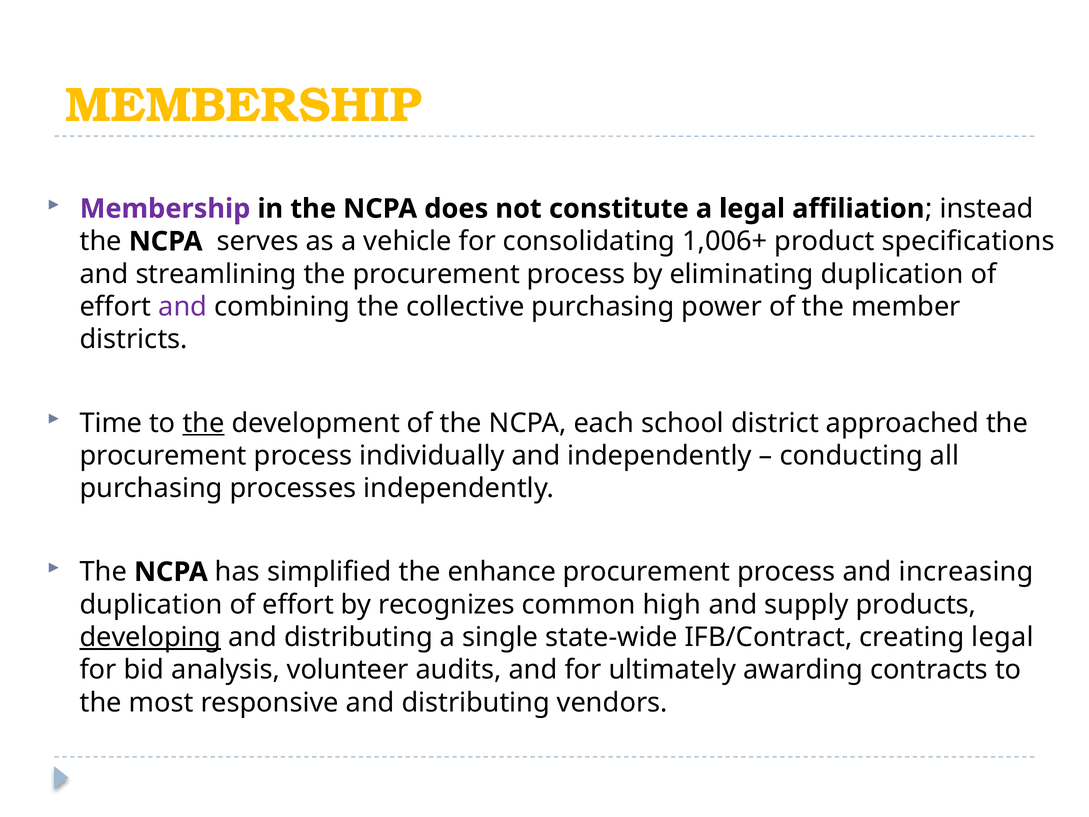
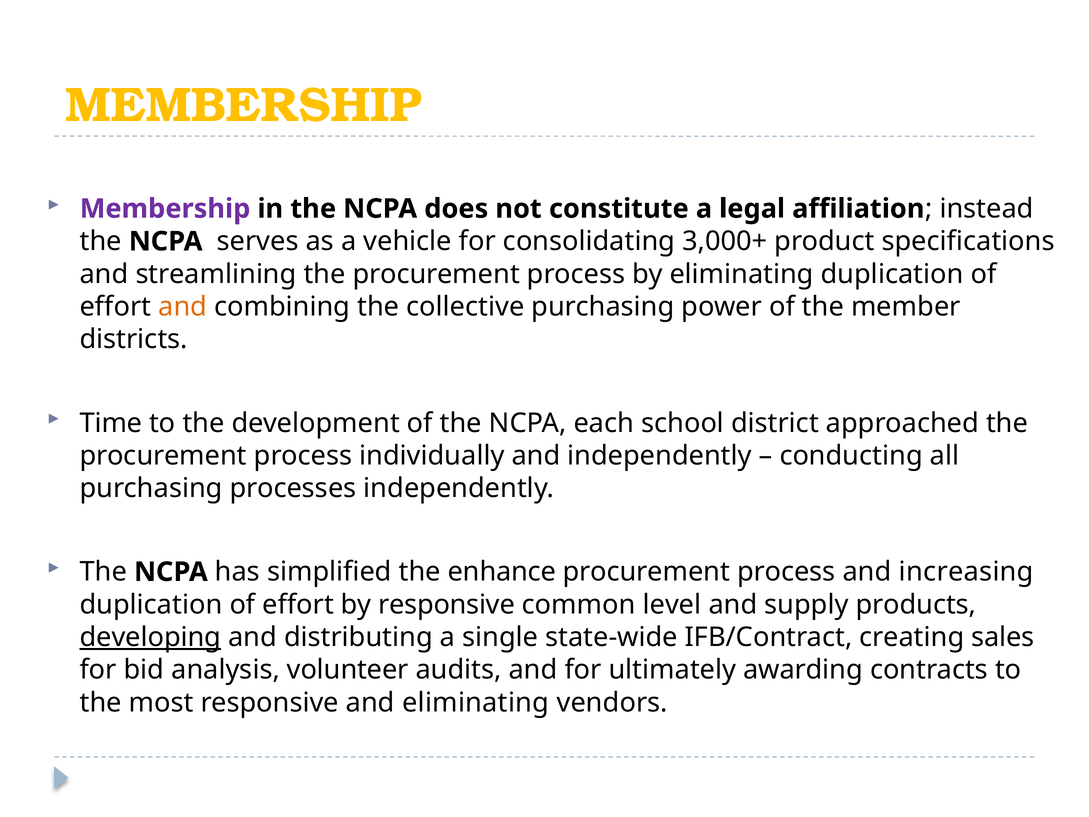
1,006+: 1,006+ -> 3,000+ (725, 241)
and colour: purple -> orange (183, 307)
the underline: present -> none (203, 423)
by recognizes: recognizes -> responsive (447, 604)
high: high -> level (672, 604)
creating legal: legal -> sales (1003, 637)
responsive and distributing: distributing -> eliminating (476, 702)
